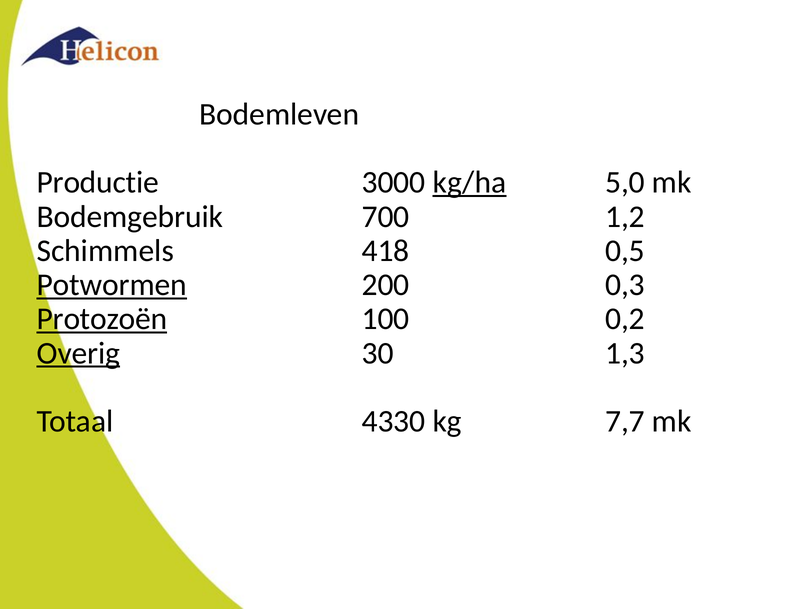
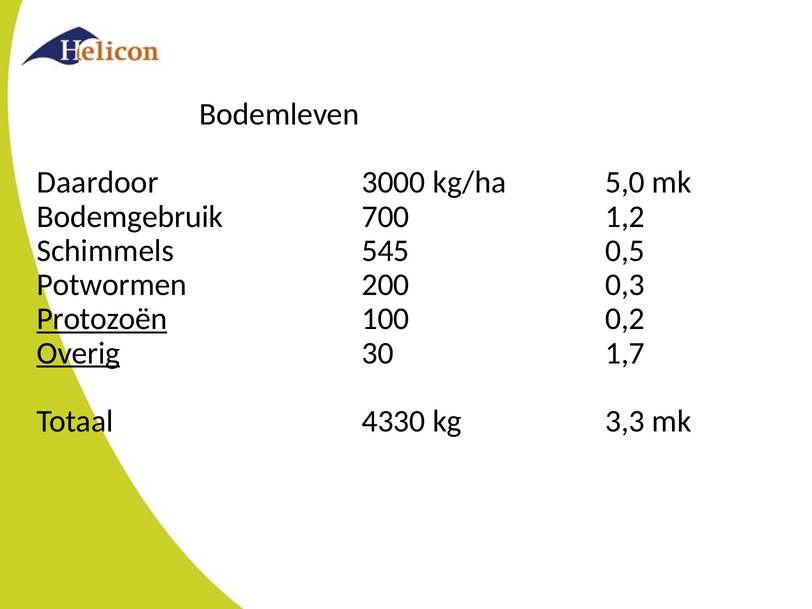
Productie: Productie -> Daardoor (98, 183)
kg/ha underline: present -> none (469, 183)
418: 418 -> 545 (385, 251)
Potwormen underline: present -> none (112, 285)
1,3: 1,3 -> 1,7 (625, 353)
7,7: 7,7 -> 3,3 (625, 421)
